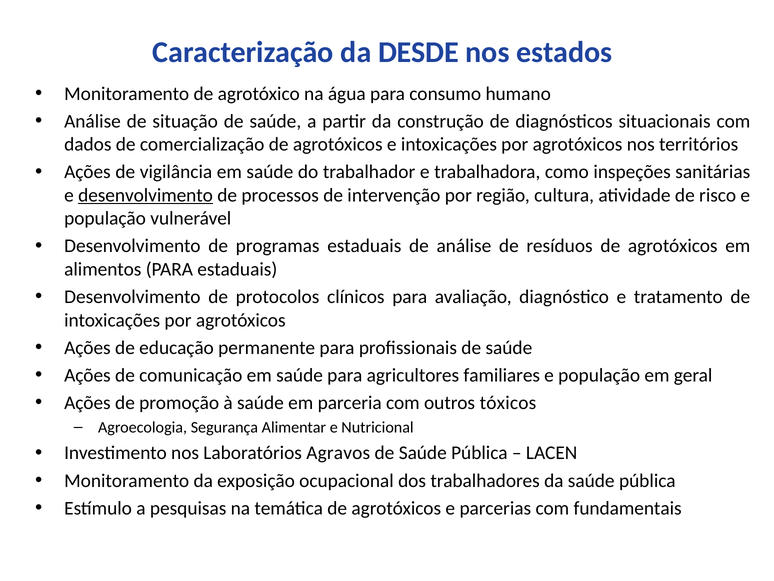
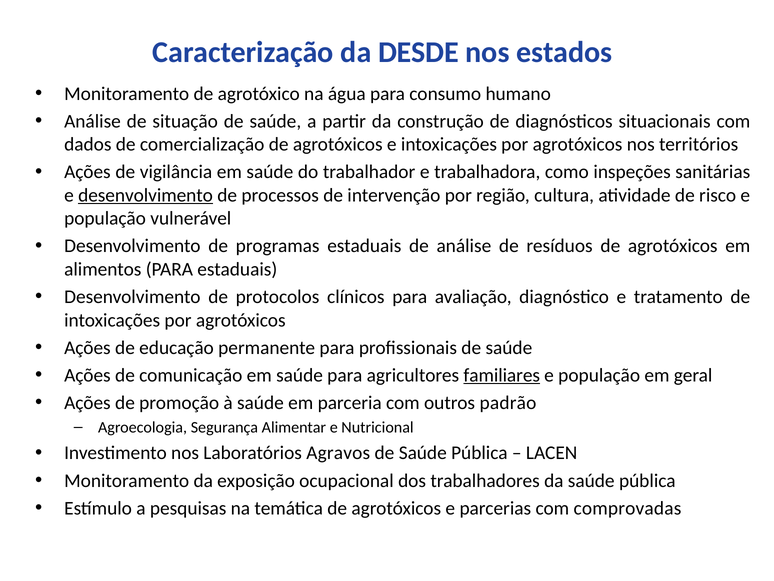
familiares underline: none -> present (502, 375)
tóxicos: tóxicos -> padrão (508, 402)
fundamentais: fundamentais -> comprovadas (627, 508)
